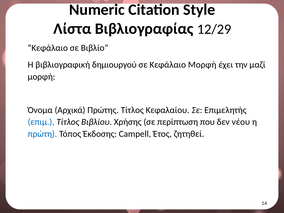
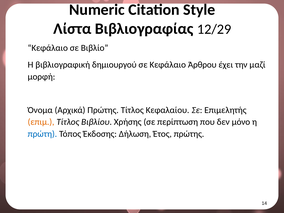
Κεφάλαιο Μορφή: Μορφή -> Άρθρου (202, 65)
επιμ colour: blue -> orange (41, 122)
νέου: νέου -> μόνο (241, 122)
Campell: Campell -> Δήλωση (135, 134)
Έτος ζητηθεί: ζητηθεί -> πρώτης (189, 134)
